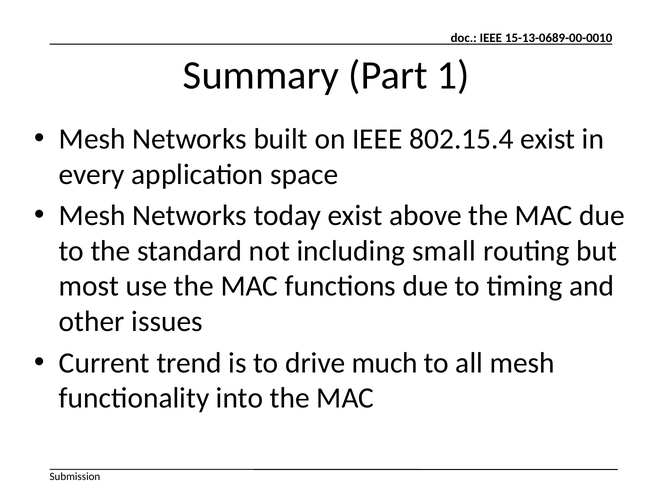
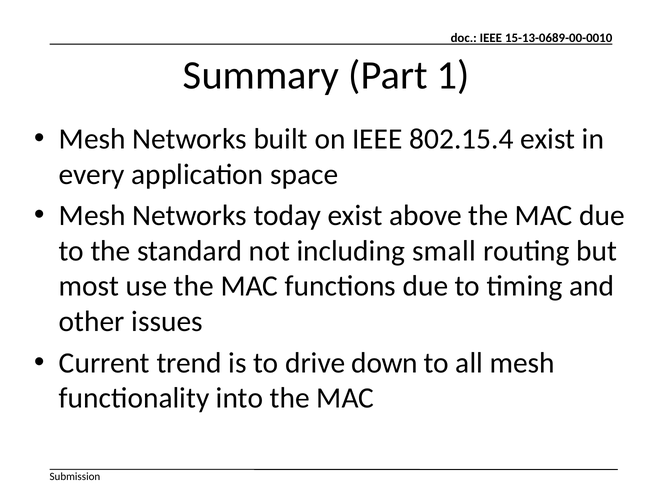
much: much -> down (385, 362)
